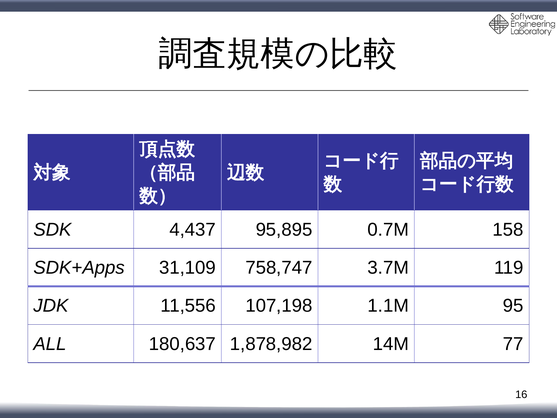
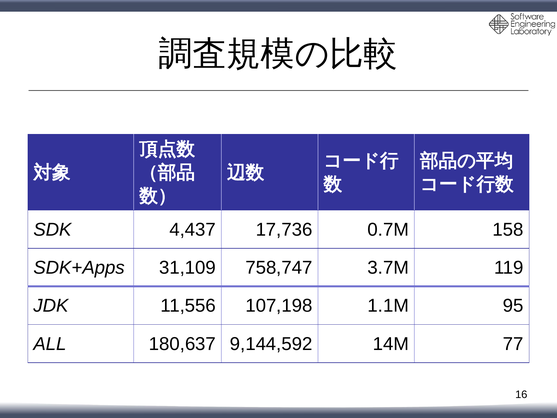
95,895: 95,895 -> 17,736 (284, 229)
1,878,982: 1,878,982 -> 9,144,592 (271, 344)
